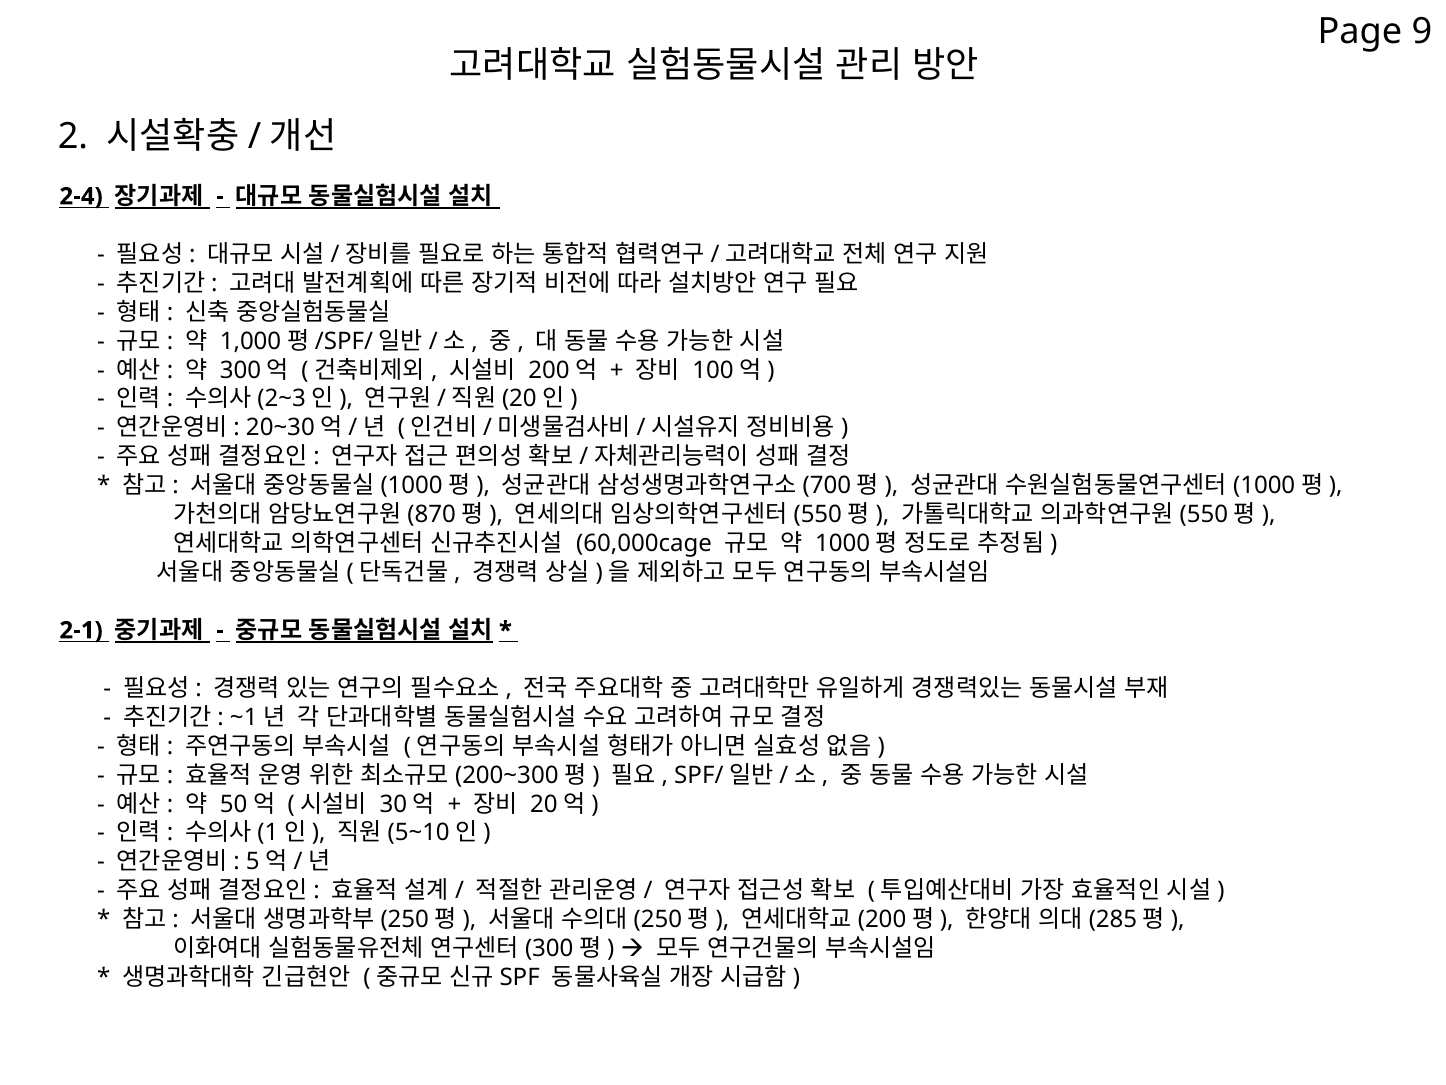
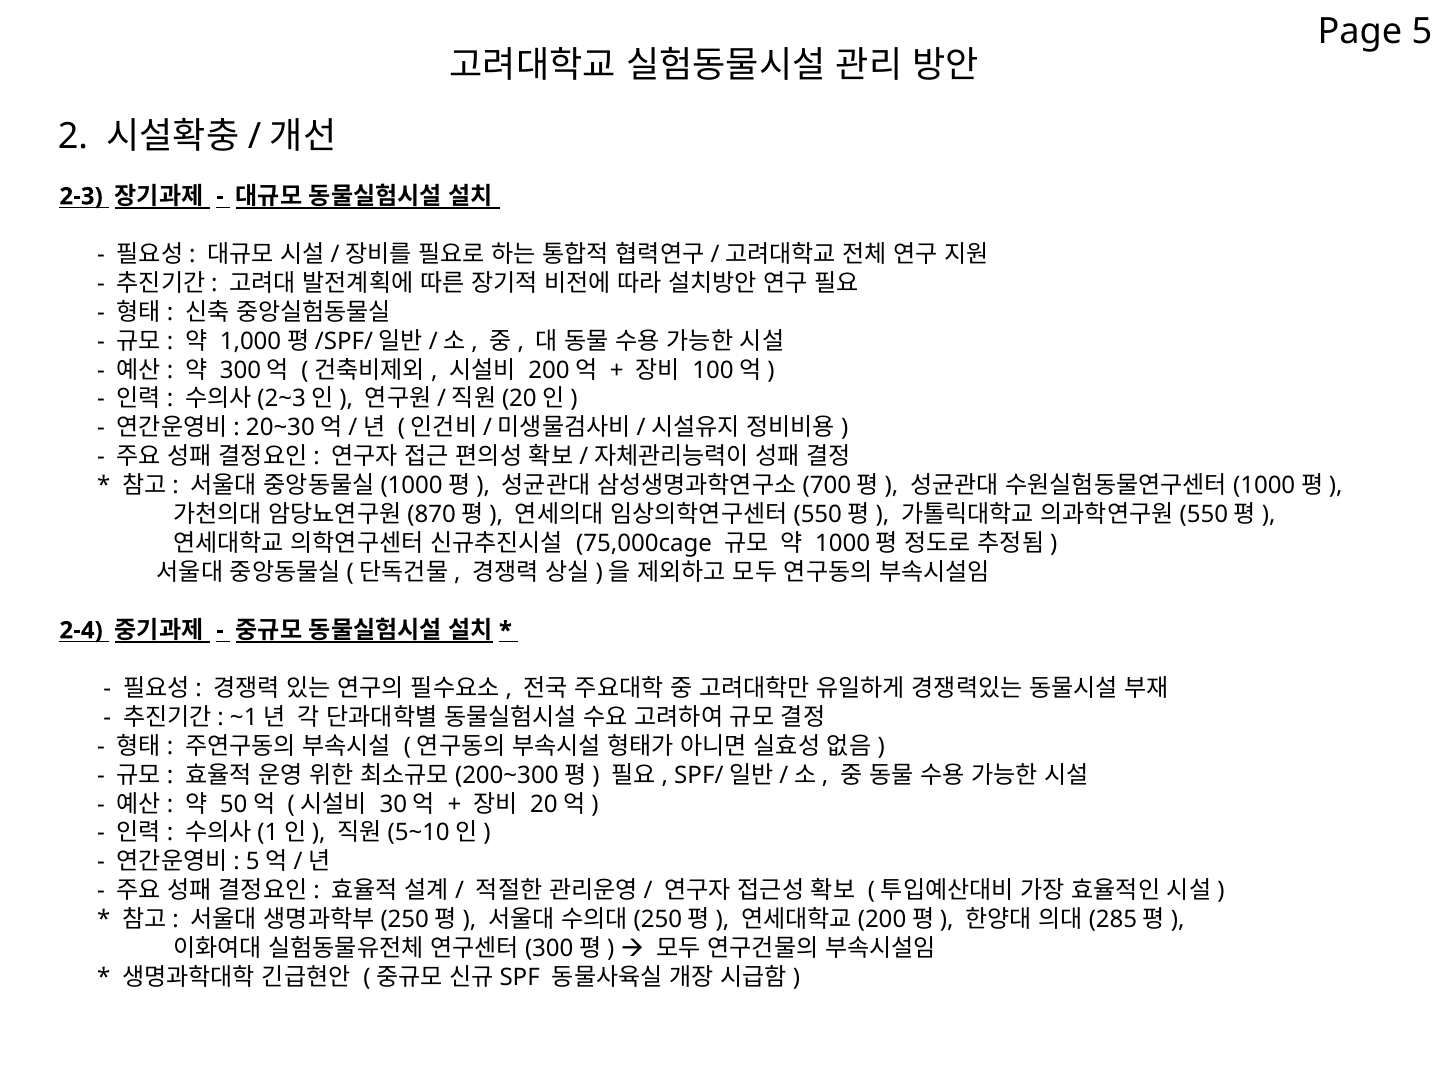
9: 9 -> 5 (1422, 31)
2-4: 2-4 -> 2-3 (81, 196)
60,000cage: 60,000cage -> 75,000cage (644, 543)
2-1: 2-1 -> 2-4 (81, 630)
